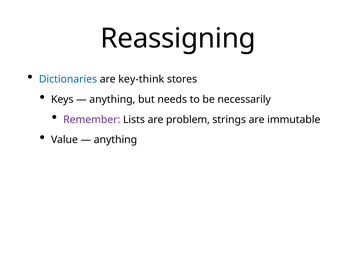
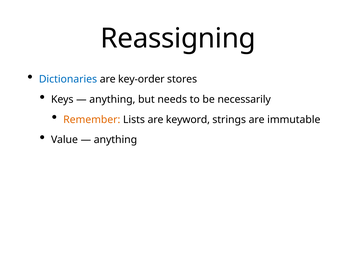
key-think: key-think -> key-order (141, 79)
Remember colour: purple -> orange (92, 120)
problem: problem -> keyword (188, 120)
